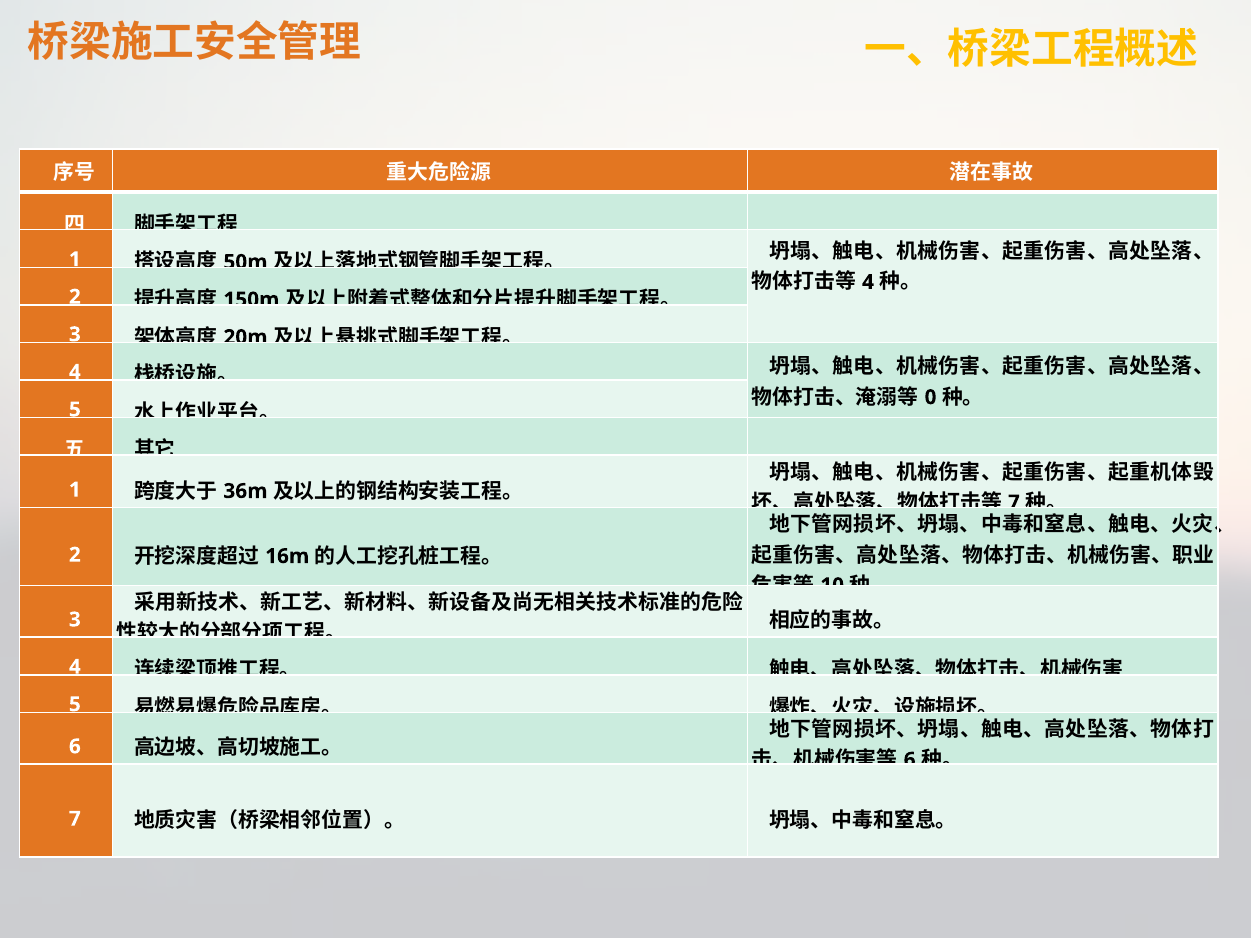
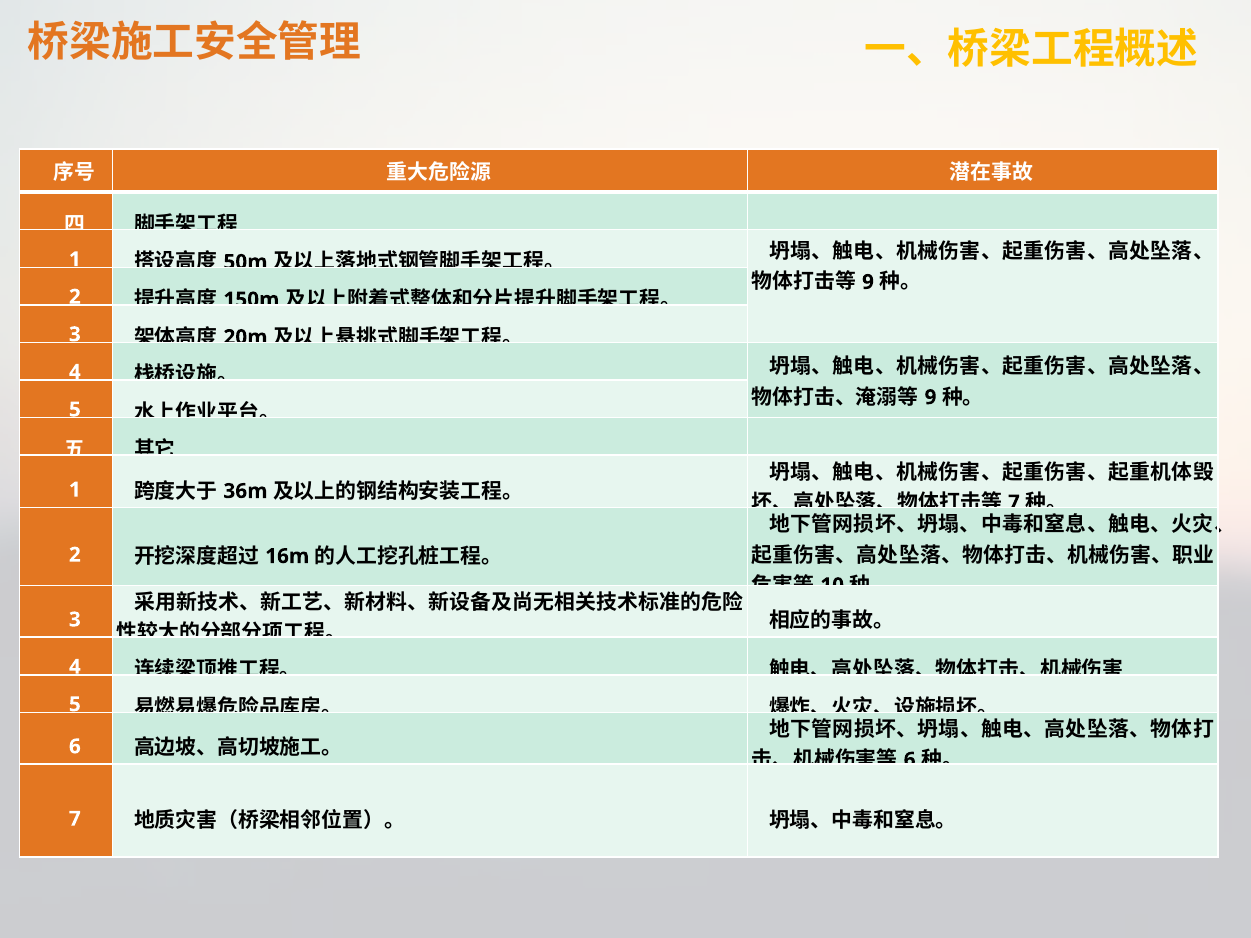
4: 4 -> 9 (868, 282)
0: 0 -> 9 (931, 397)
